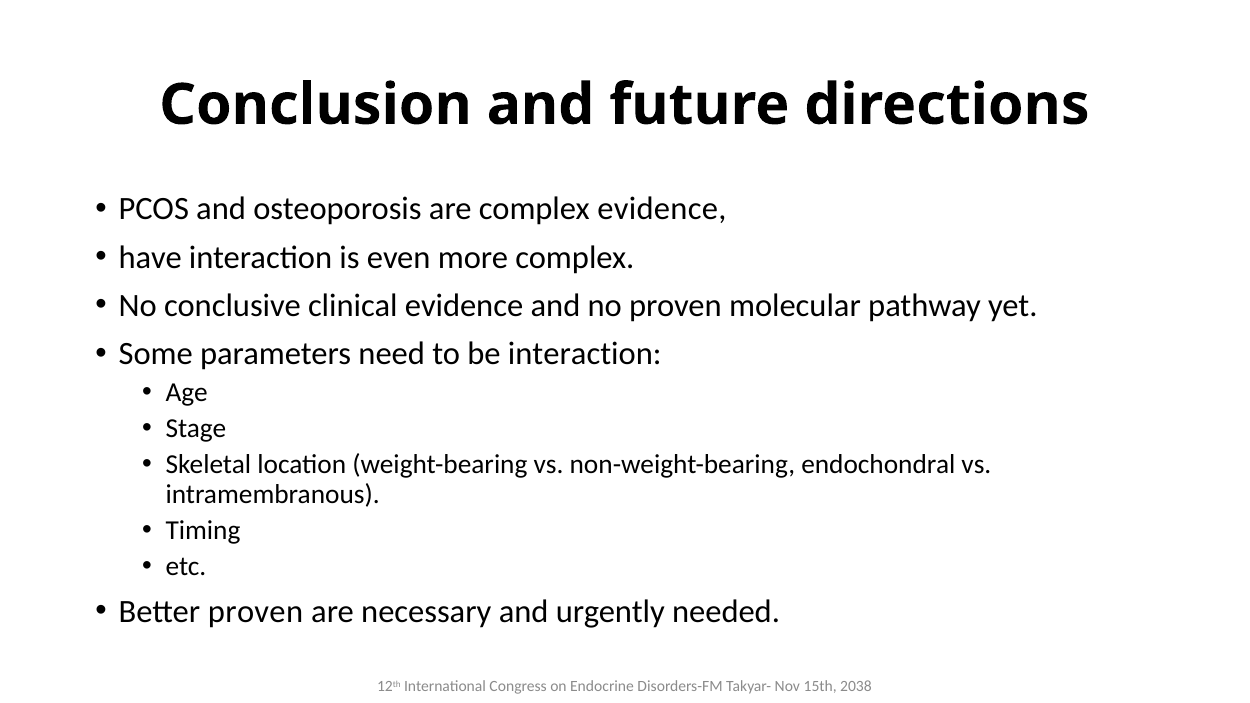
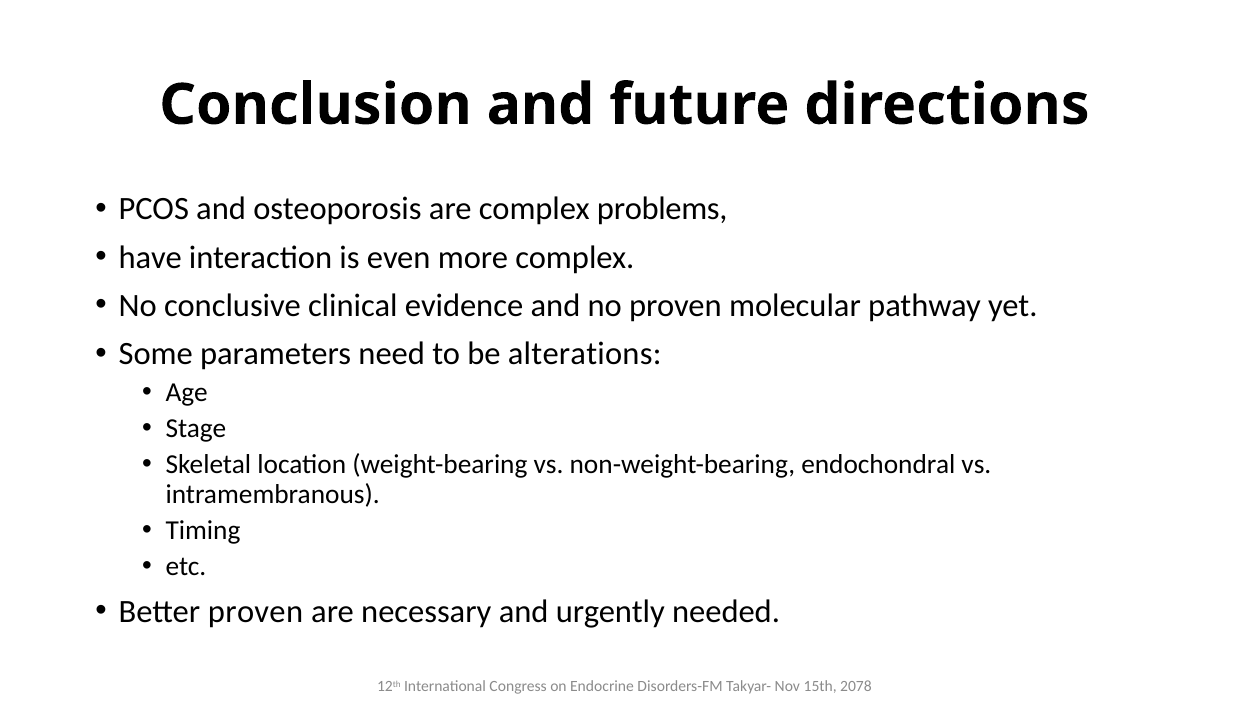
complex evidence: evidence -> problems (662, 209)
be interaction: interaction -> alterations (585, 354)
2038: 2038 -> 2078 (856, 687)
